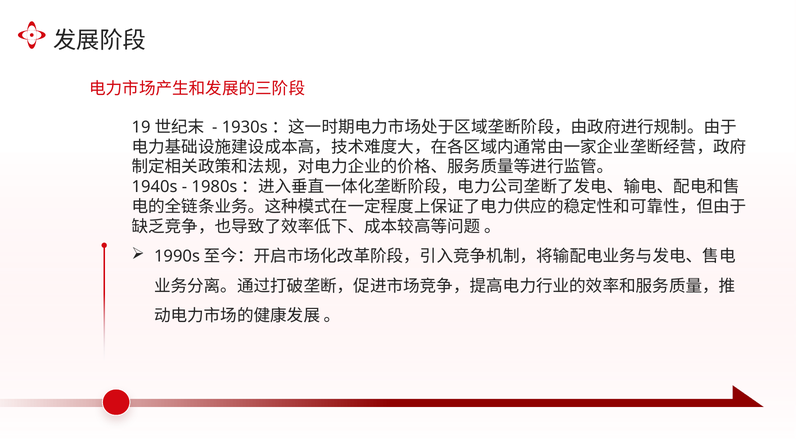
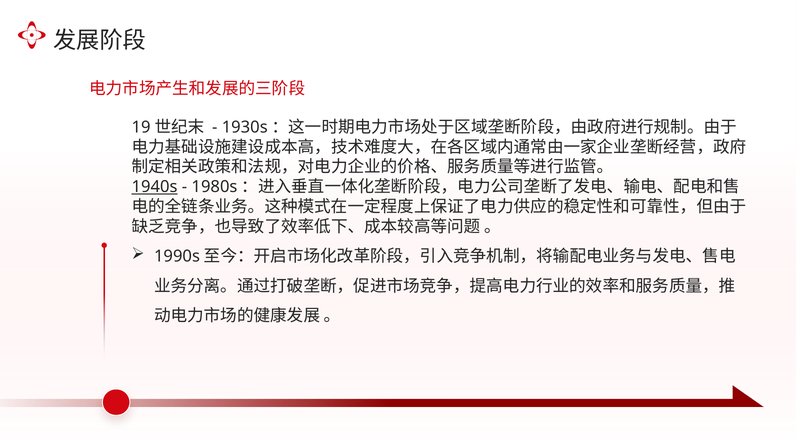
1940s underline: none -> present (155, 187)
